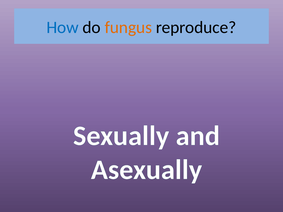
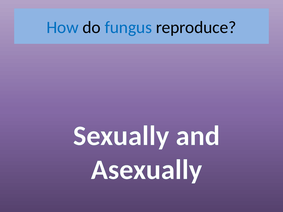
fungus colour: orange -> blue (128, 27)
